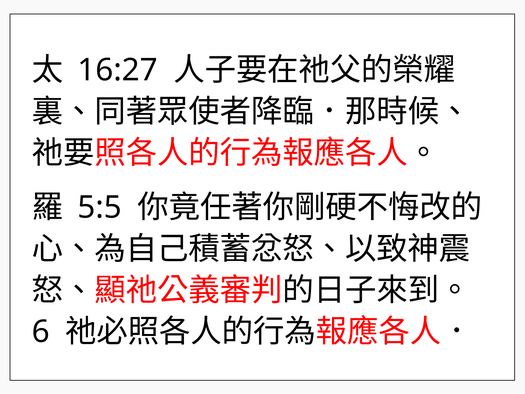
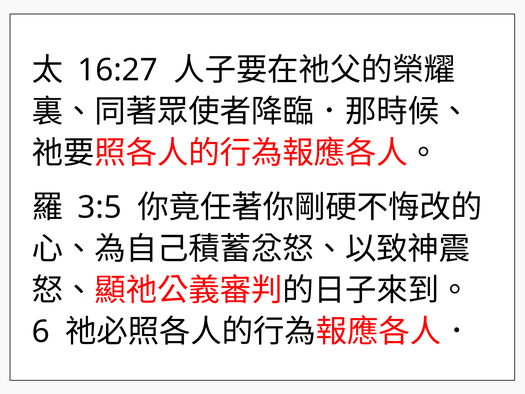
5:5: 5:5 -> 3:5 (100, 208)
